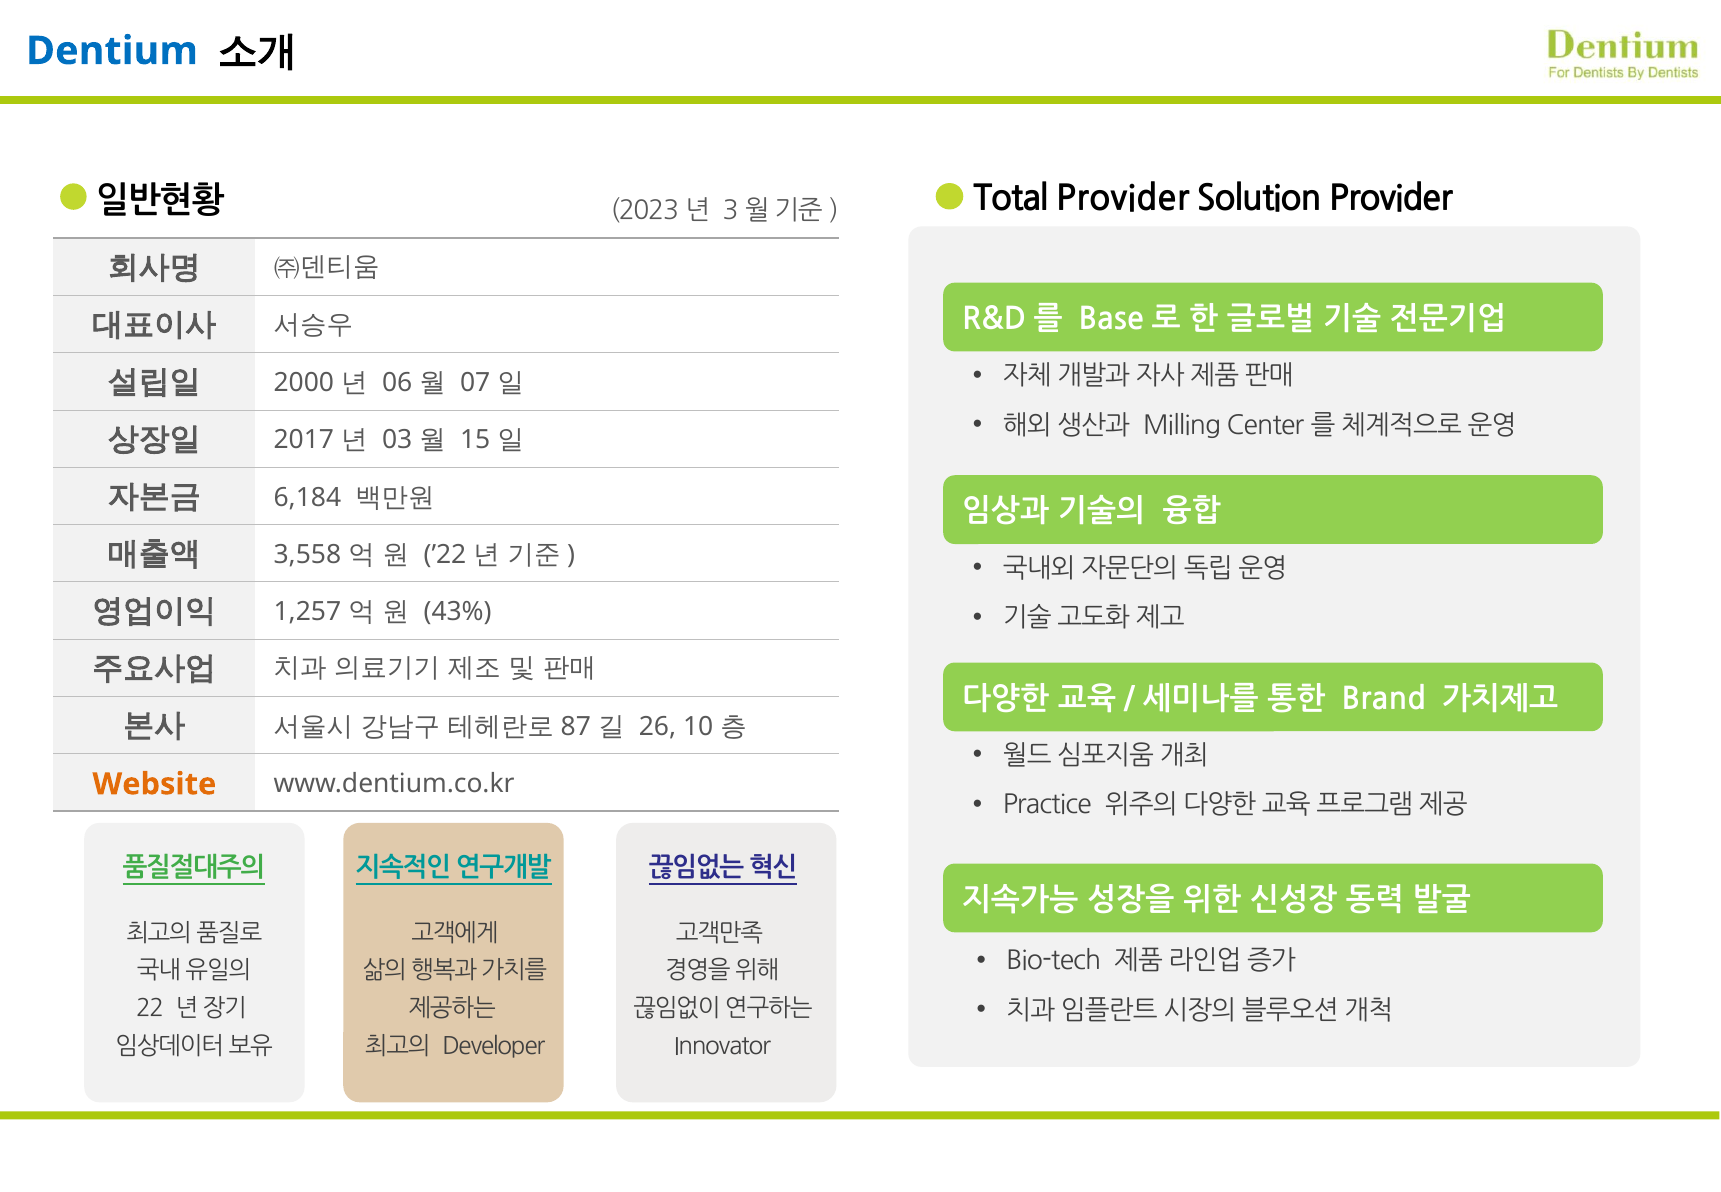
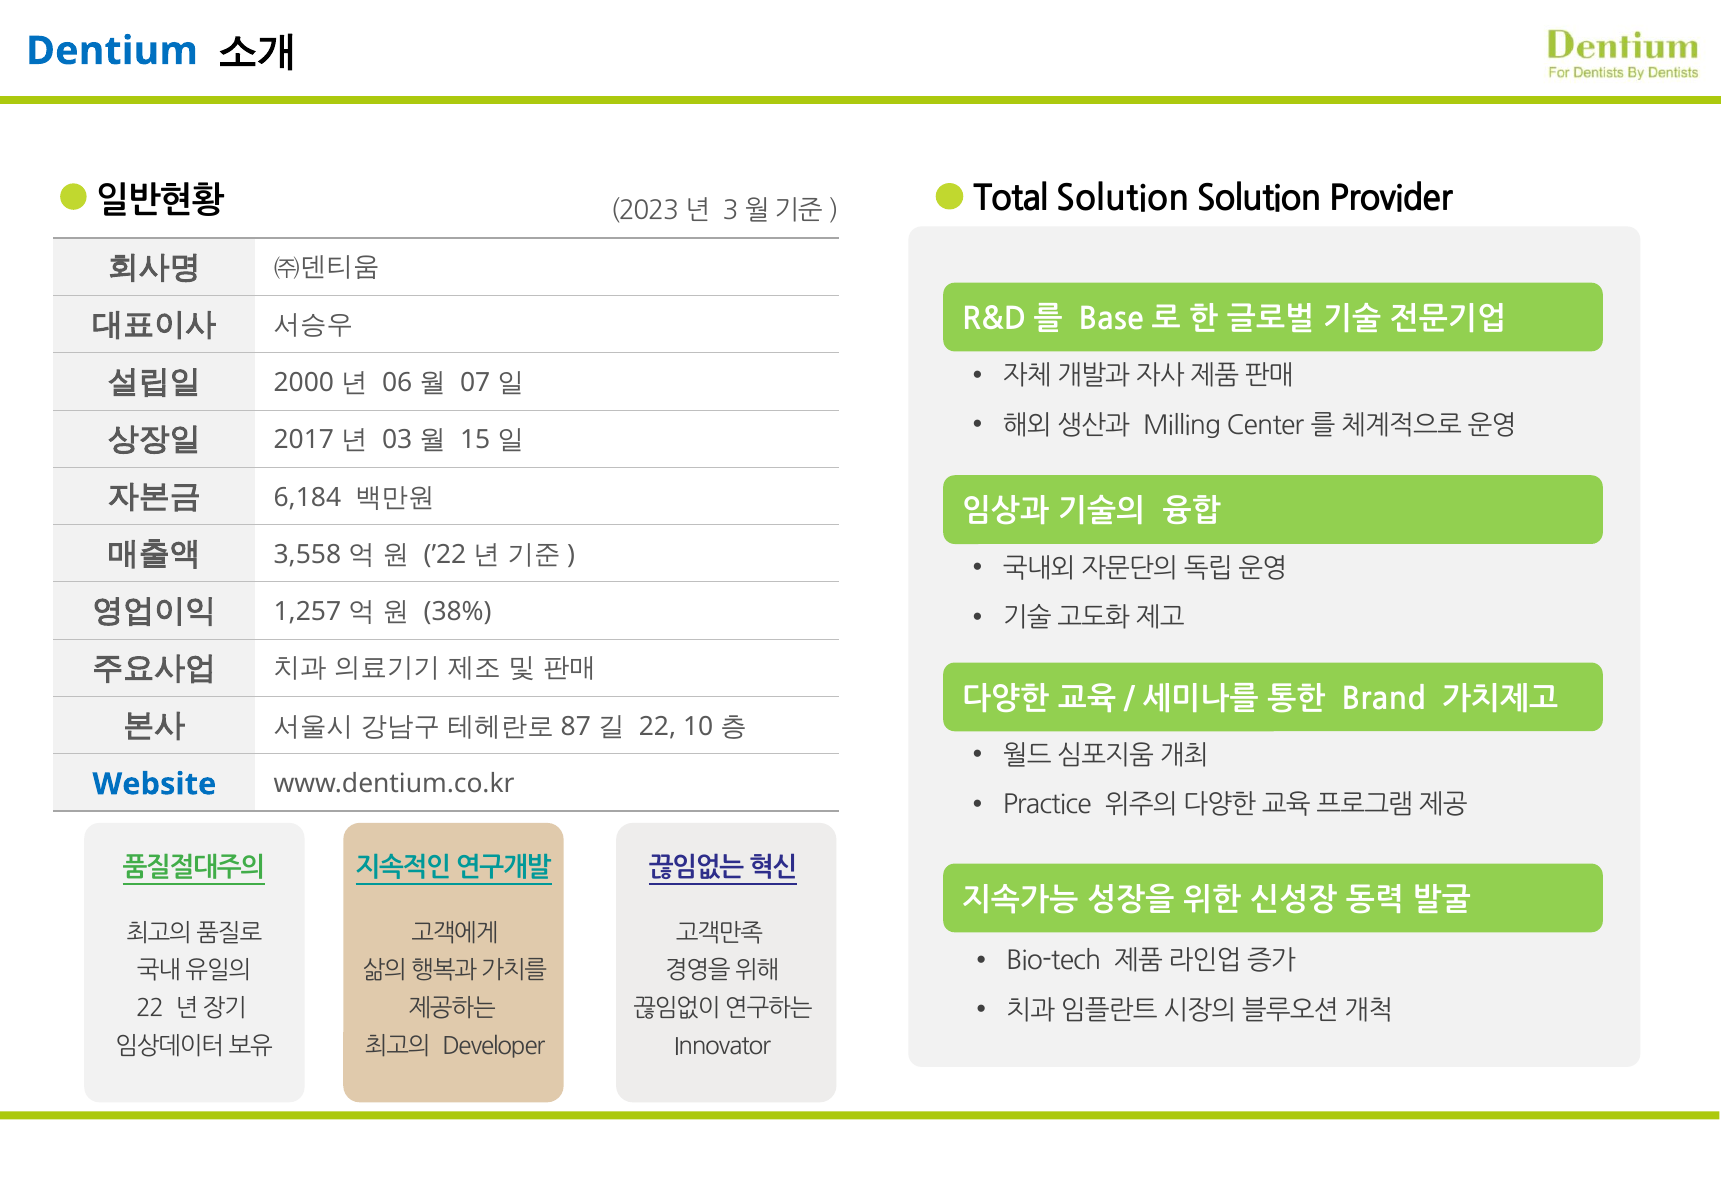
Total Provider: Provider -> Solution (1123, 199)
43%: 43% -> 38% (458, 612)
26: 26 -> 22 (658, 726)
Website colour: orange -> blue (154, 784)
